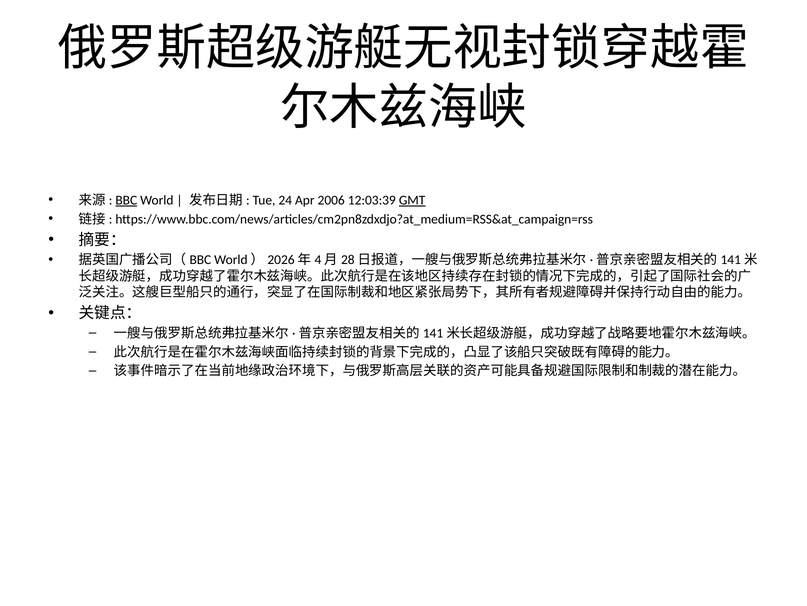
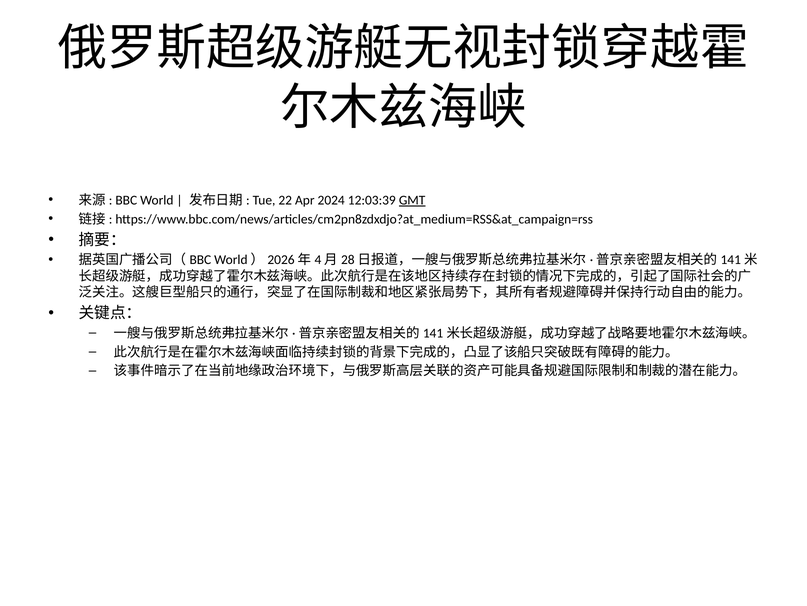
BBC underline: present -> none (126, 200)
24: 24 -> 22 (285, 200)
2006: 2006 -> 2024 (331, 200)
